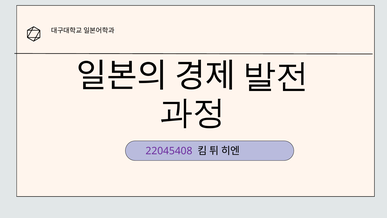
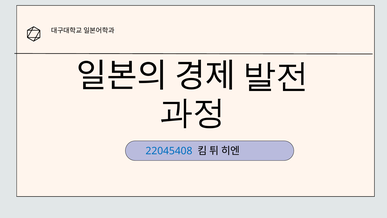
22045408 colour: purple -> blue (169, 151)
